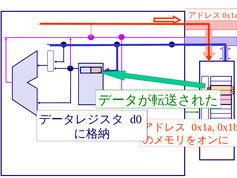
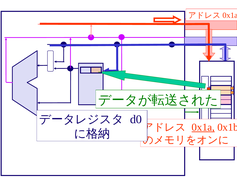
0x1a underline: none -> present (203, 127)
